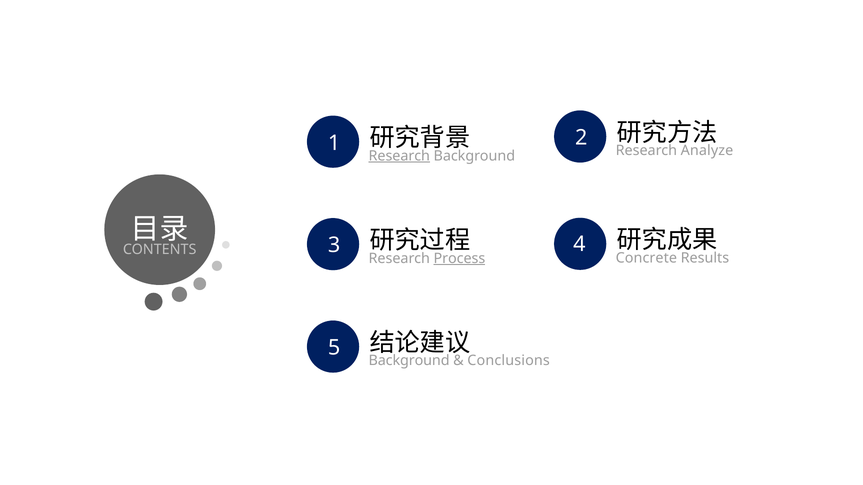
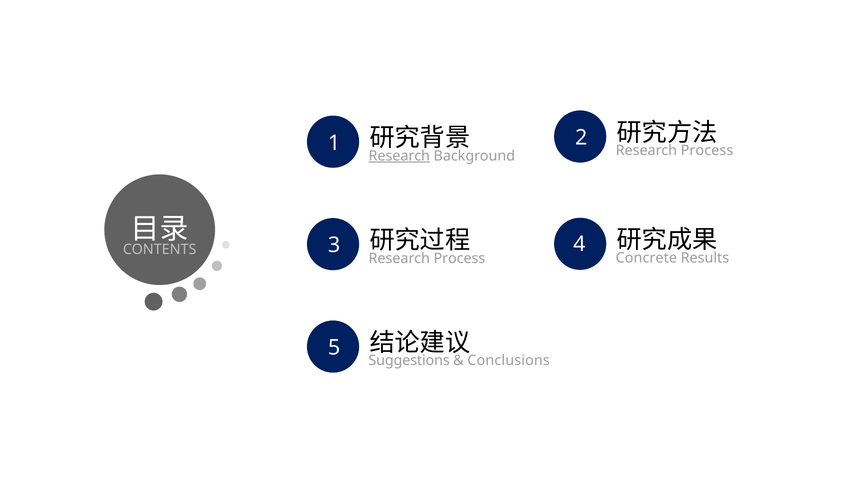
Analyze: Analyze -> Process (707, 151)
Process underline: present -> none (459, 259)
Background: Background -> Suggestions (409, 361)
